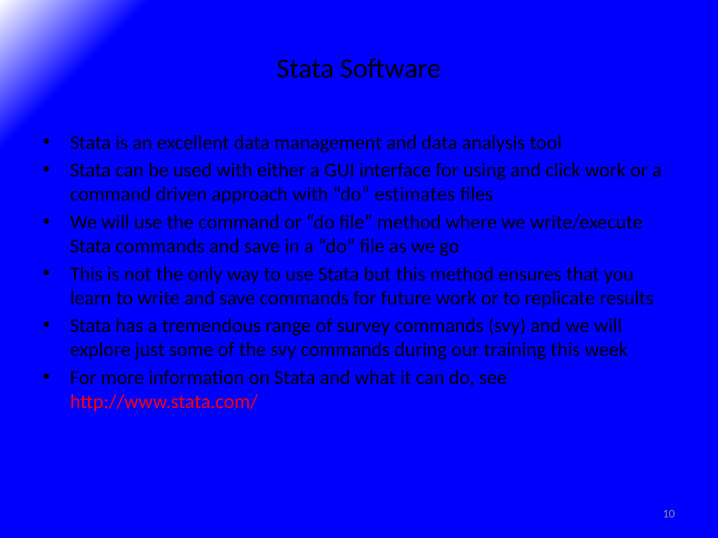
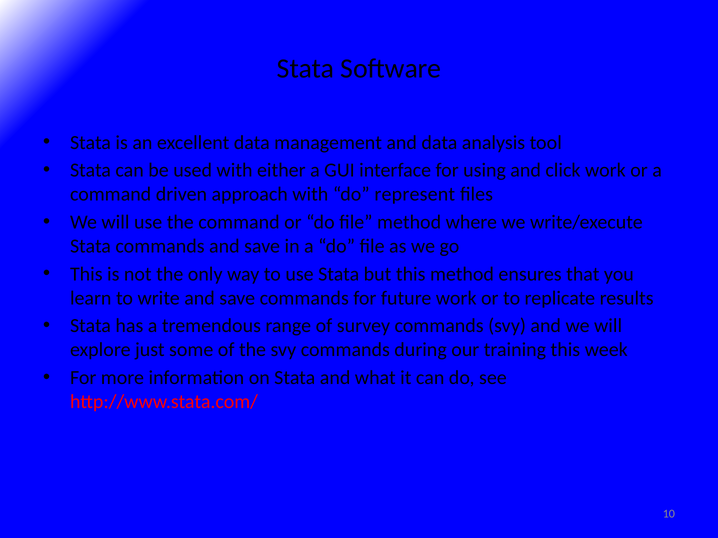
estimates: estimates -> represent (415, 194)
